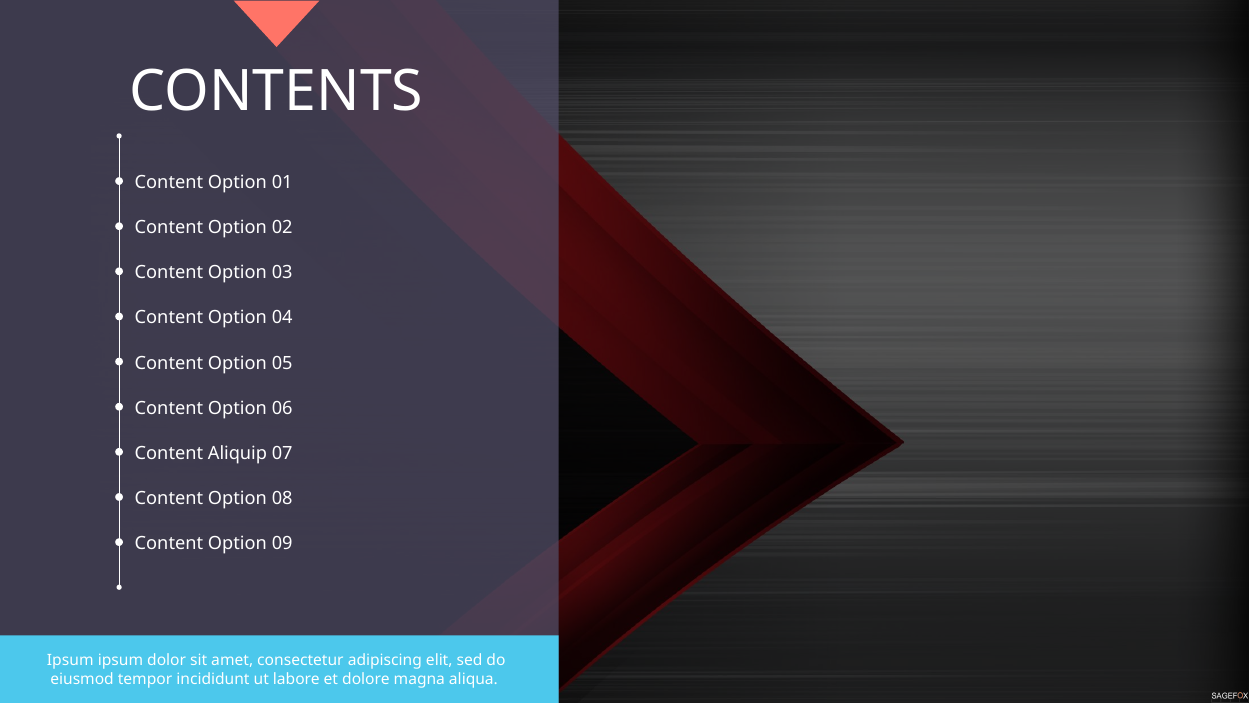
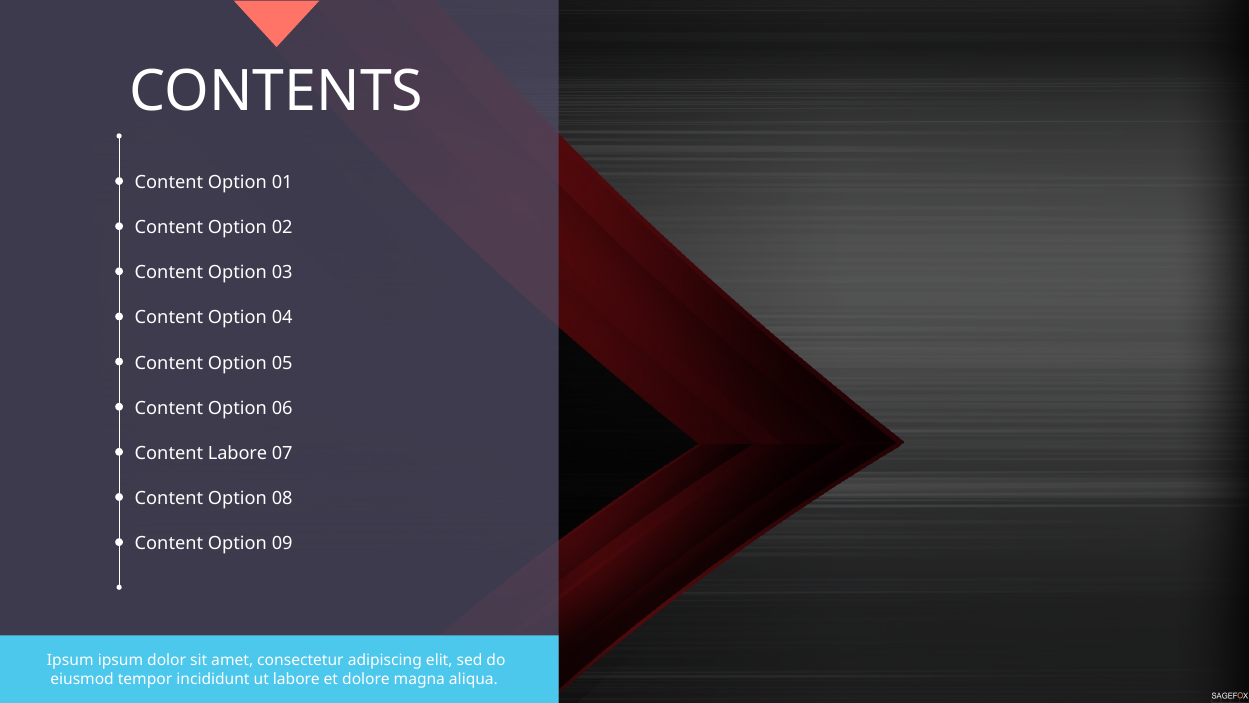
Content Aliquip: Aliquip -> Labore (238, 453)
